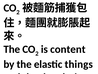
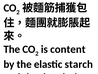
things: things -> starch (79, 64)
